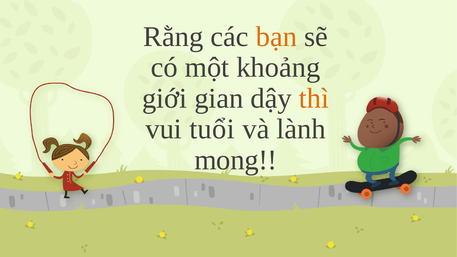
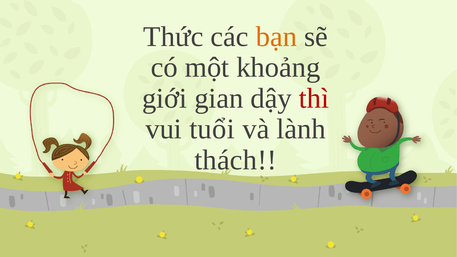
Rằng: Rằng -> Thức (173, 37)
thì colour: orange -> red (314, 98)
mong: mong -> thách (236, 160)
